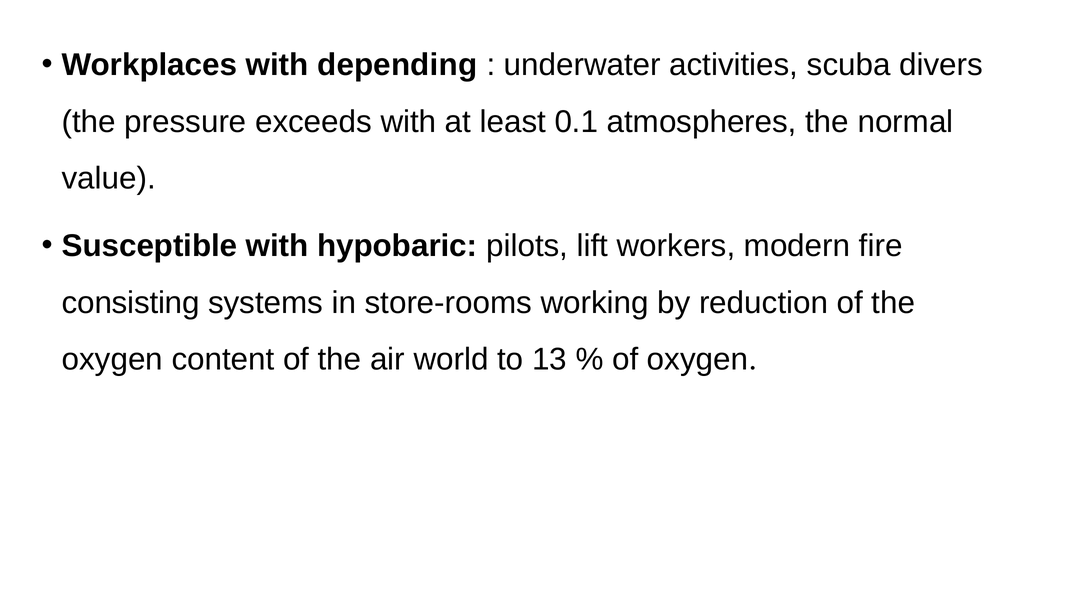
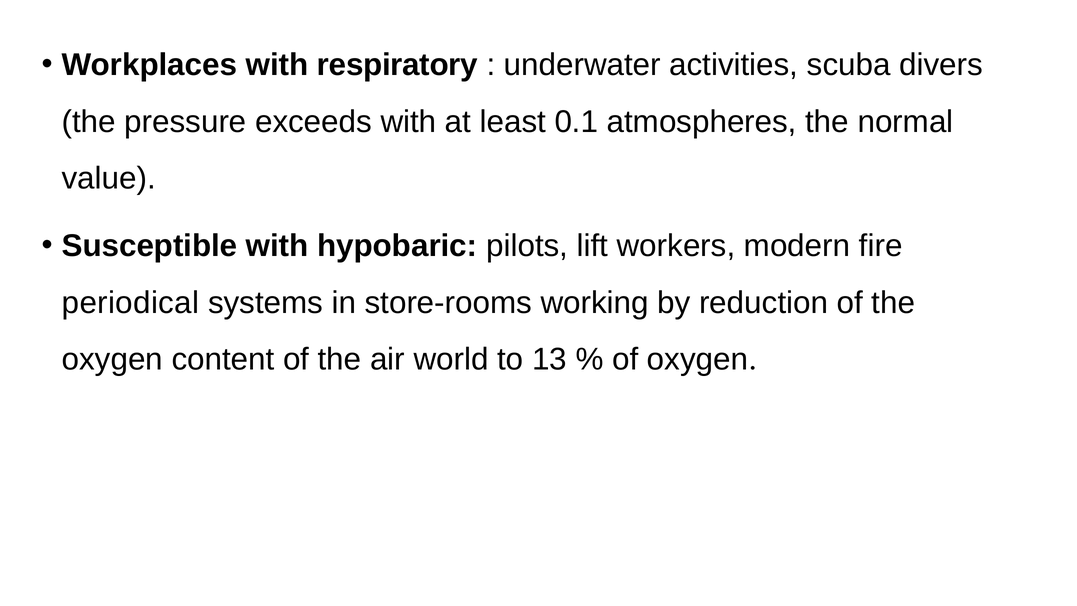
depending: depending -> respiratory (397, 65)
consisting: consisting -> periodical (130, 303)
